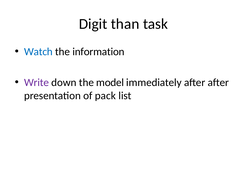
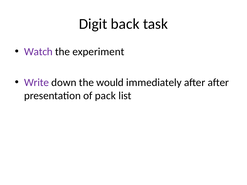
than: than -> back (125, 24)
Watch colour: blue -> purple (38, 52)
information: information -> experiment (98, 52)
model: model -> would (110, 83)
